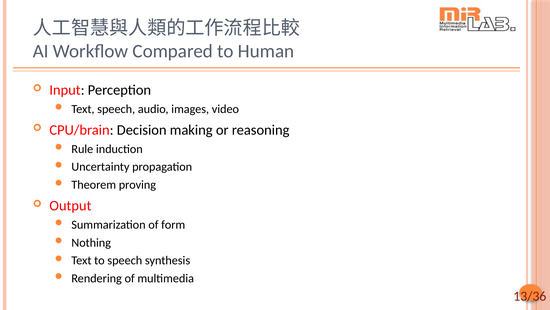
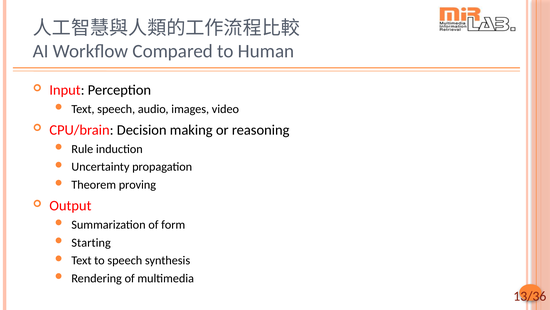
Nothing: Nothing -> Starting (91, 242)
